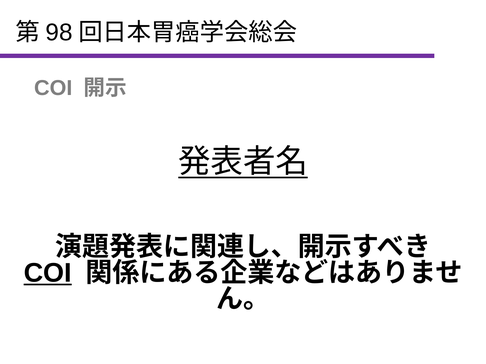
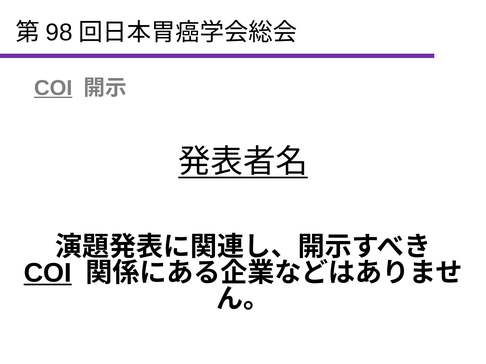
COI underline: none -> present (53, 88)
